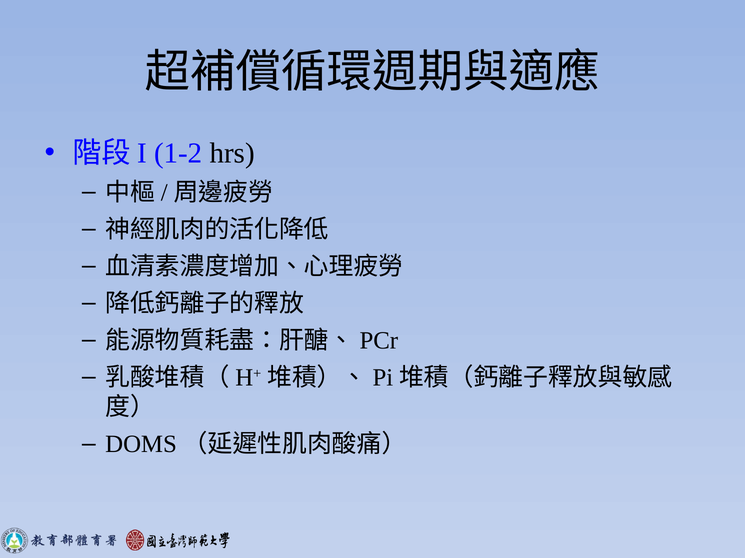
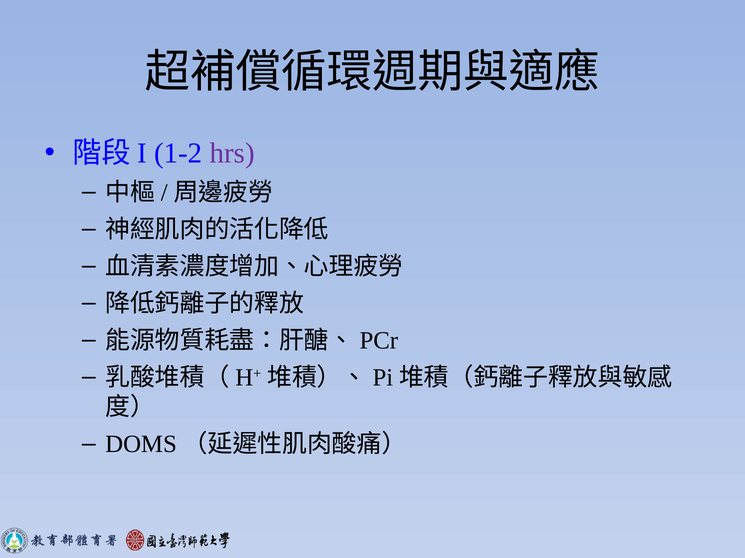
hrs colour: black -> purple (232, 154)
